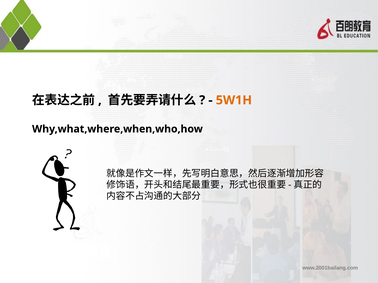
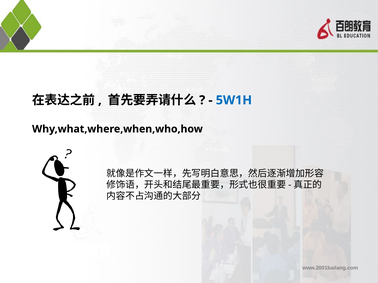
5W1H colour: orange -> blue (234, 100)
